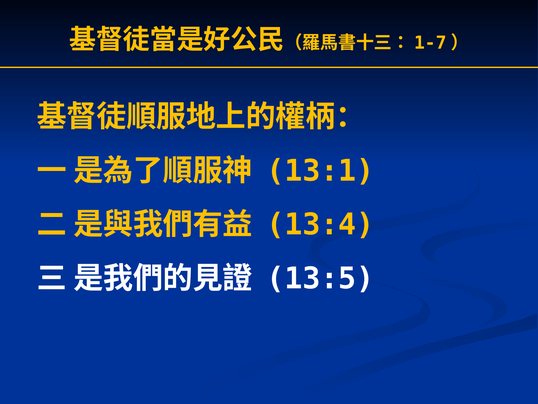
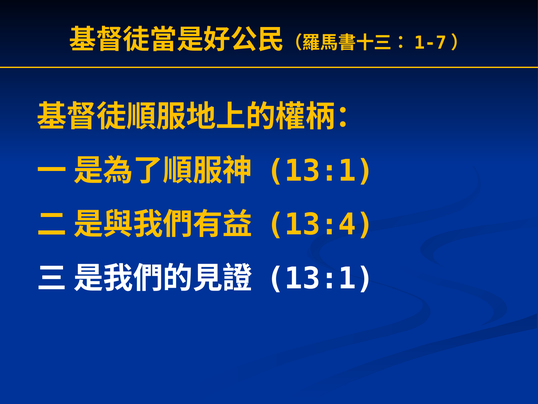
13:5: 13:5 -> 13:1 (320, 278)
